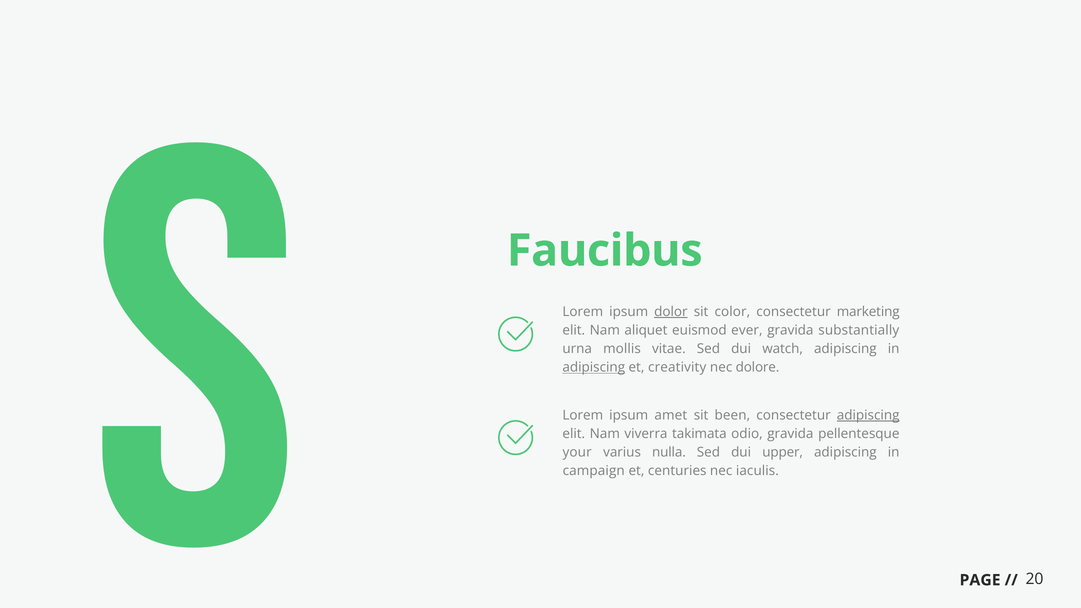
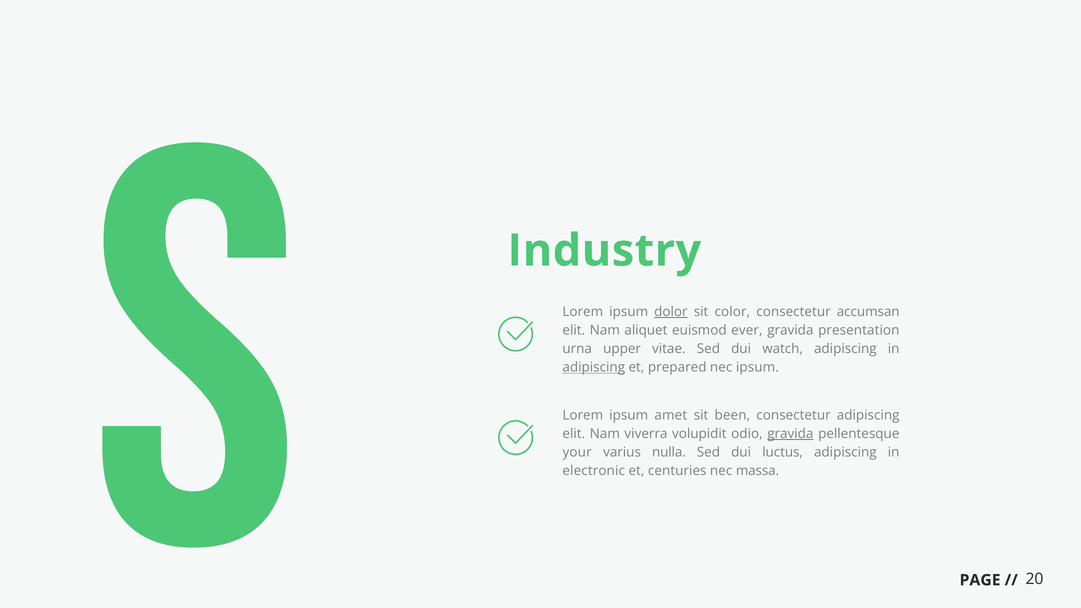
Faucibus: Faucibus -> Industry (604, 251)
marketing: marketing -> accumsan (868, 312)
substantially: substantially -> presentation (859, 330)
mollis: mollis -> upper (622, 349)
creativity: creativity -> prepared (677, 367)
nec dolore: dolore -> ipsum (757, 367)
adipiscing underline: present -> none (868, 415)
takimata: takimata -> volupidit (699, 434)
gravida underline: none -> present (790, 434)
upper: upper -> luctus (783, 452)
campaign: campaign -> electronic (594, 471)
iaculis: iaculis -> massa (757, 471)
